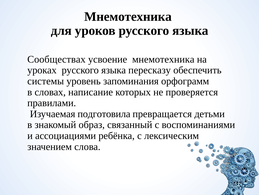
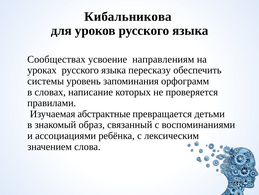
Мнемотехника: Мнемотехника -> Кибальникова (128, 17)
усвоение мнемотехника: мнемотехника -> направлениям (163, 59)
подготовила: подготовила -> абстрактные (104, 113)
